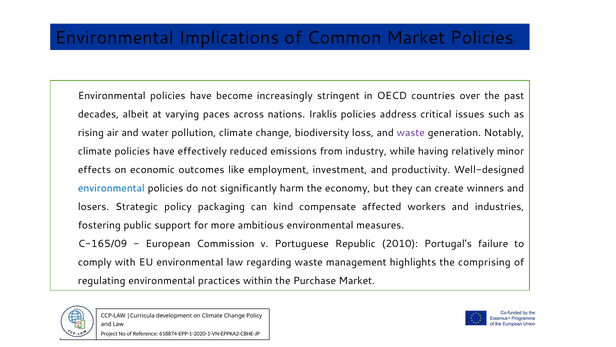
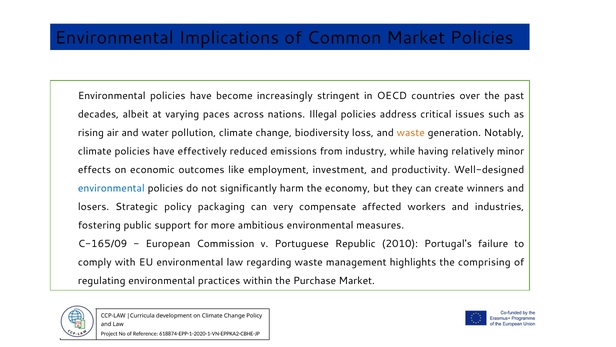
Iraklis: Iraklis -> Illegal (323, 114)
waste colour: purple -> orange (411, 133)
kind: kind -> very (283, 207)
